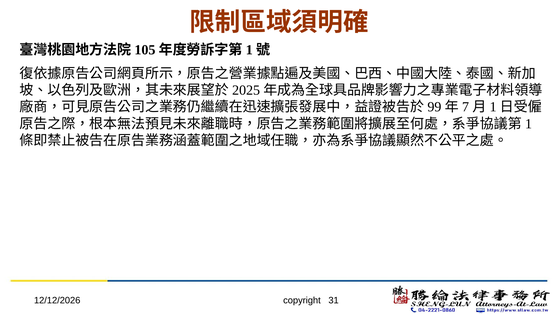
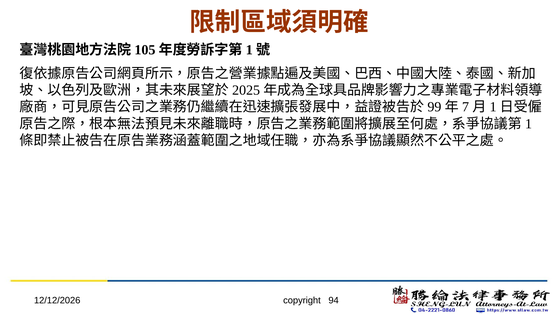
31: 31 -> 94 (334, 300)
